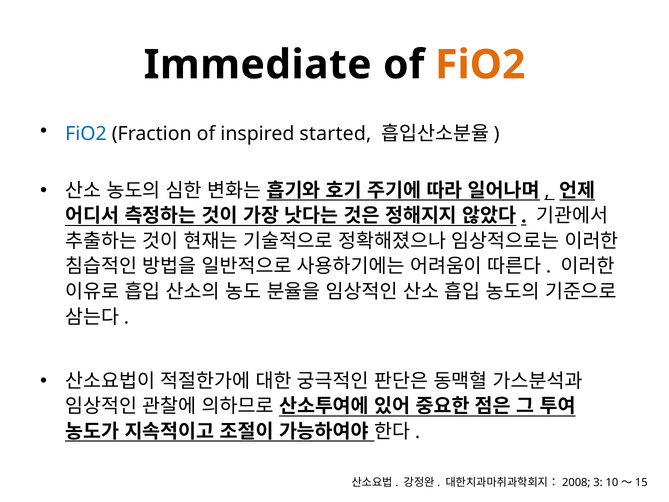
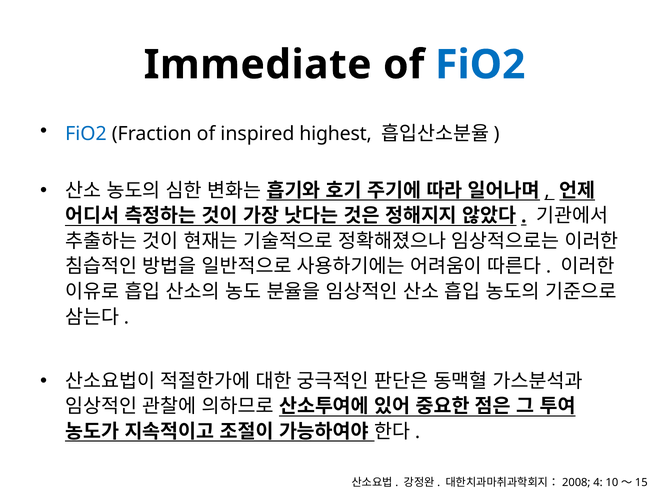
FiO2 colour: orange -> blue (480, 65)
started: started -> highest (336, 133)
3: 3 -> 4 (598, 482)
